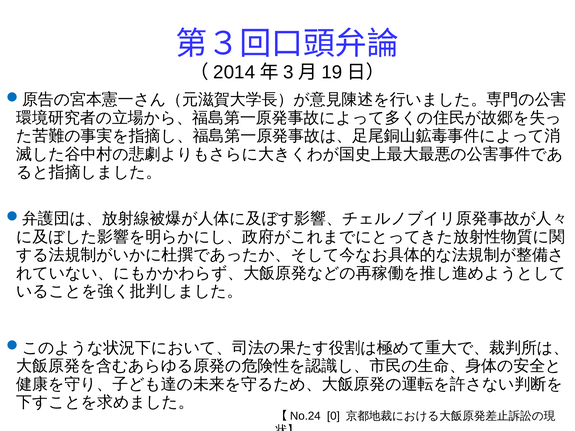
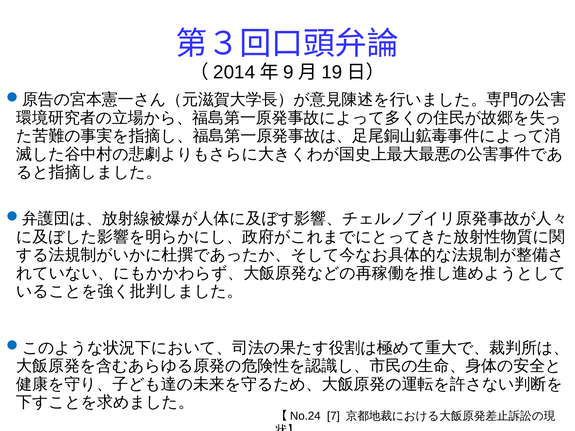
3: 3 -> 9 (288, 72)
0: 0 -> 7 (333, 416)
